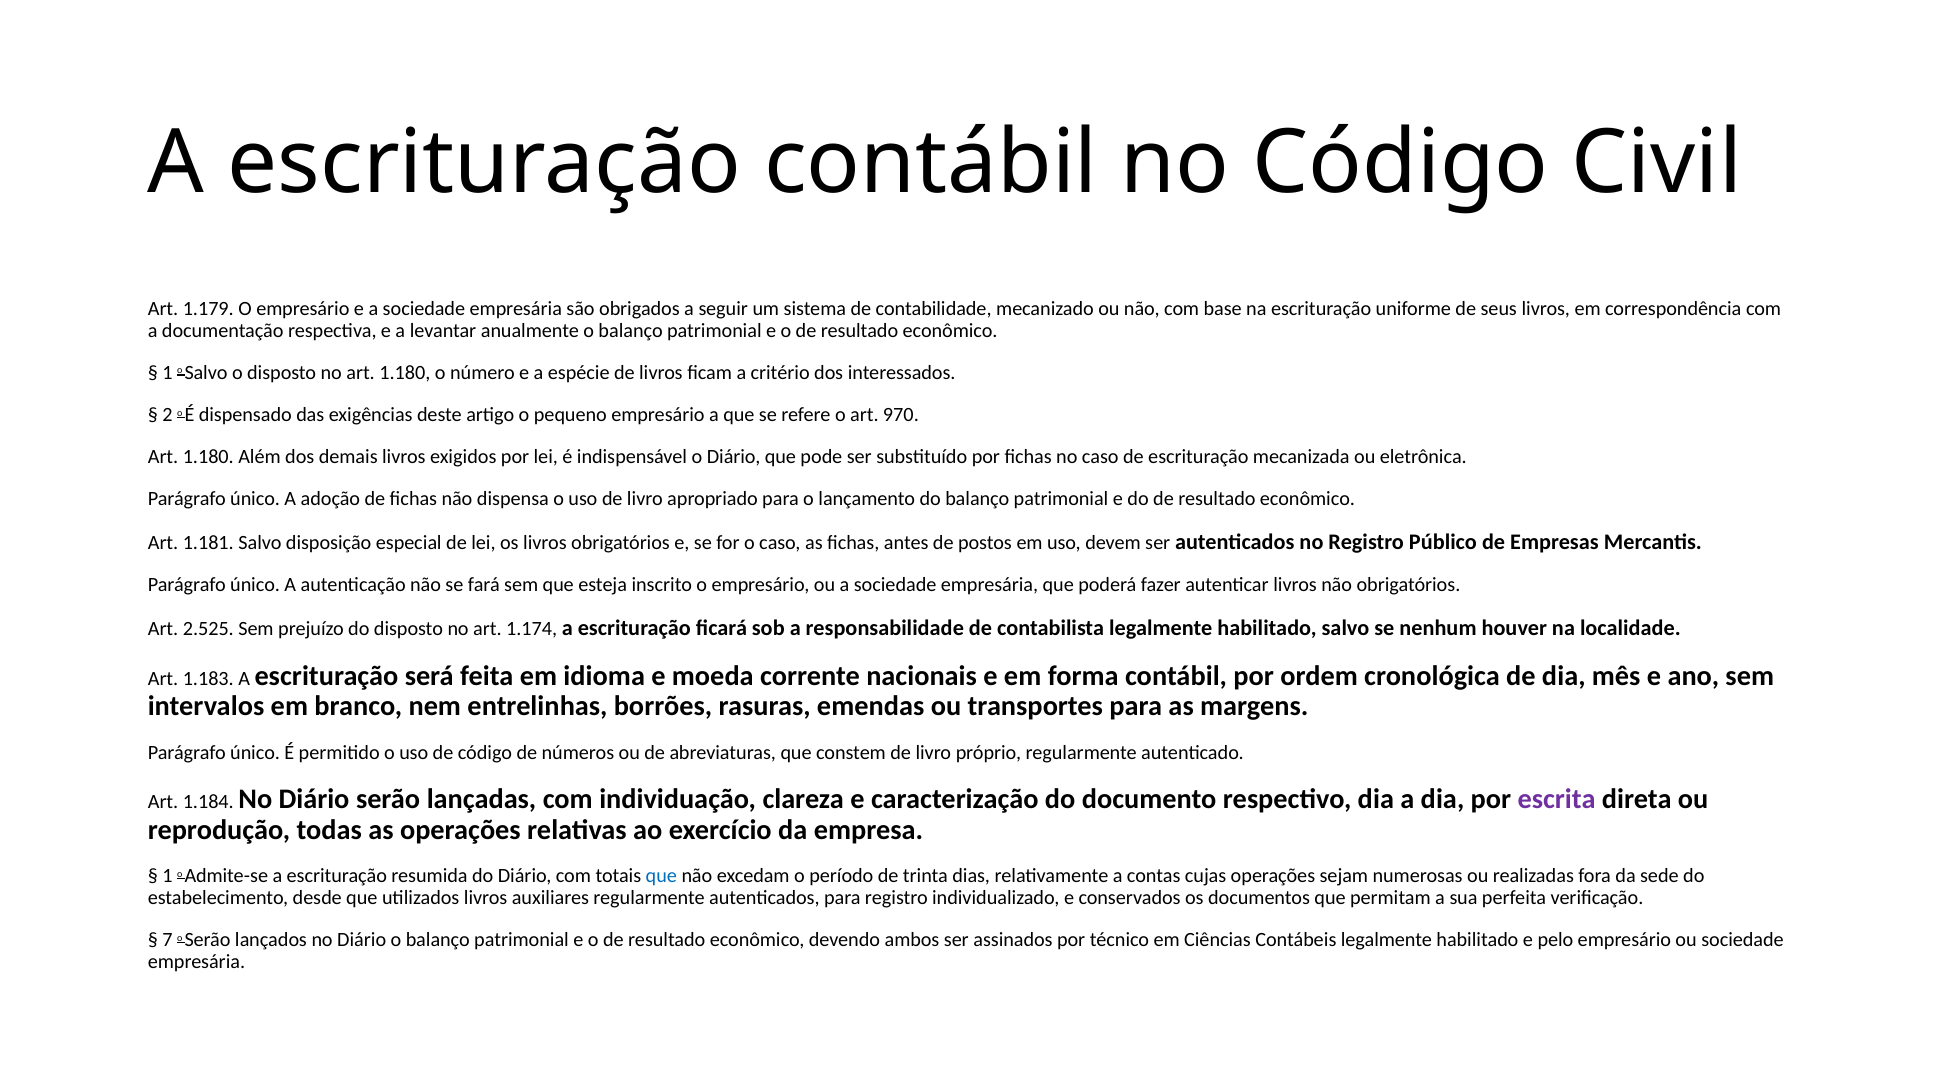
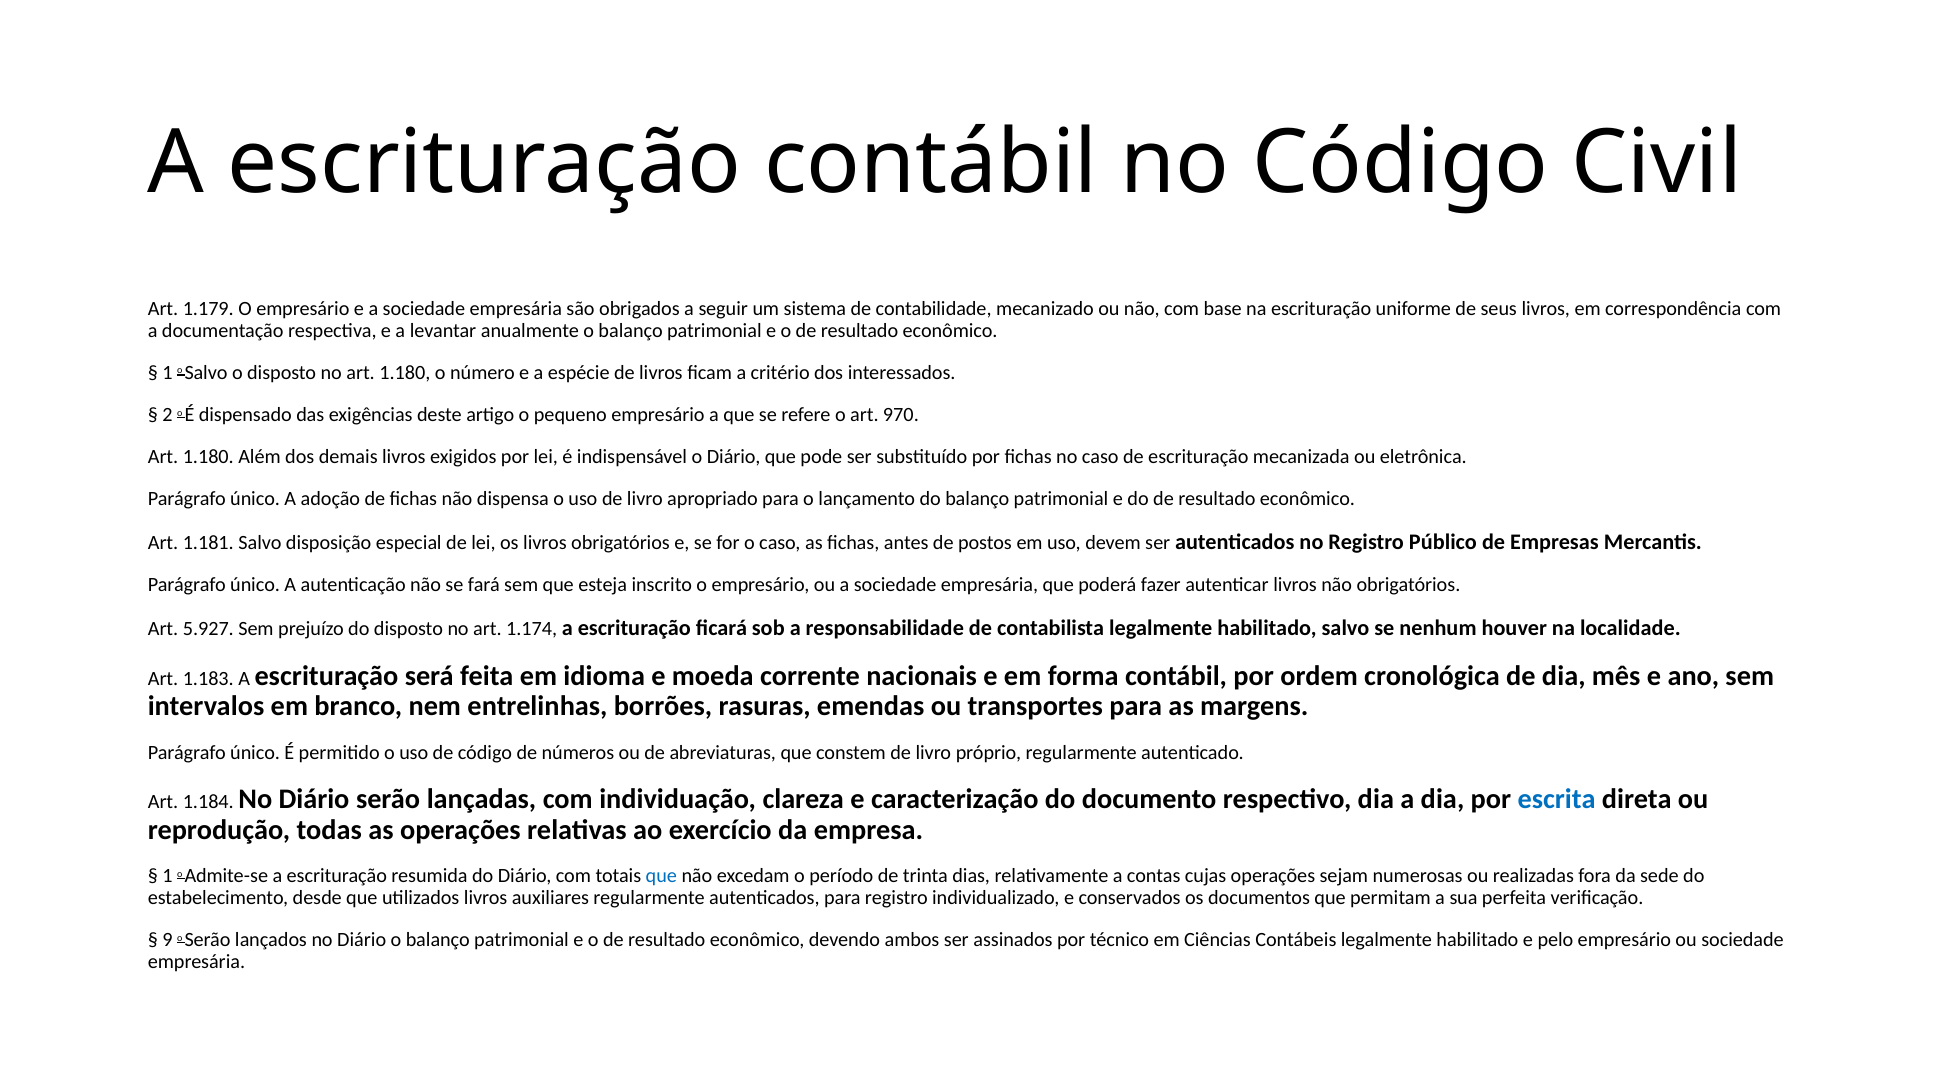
2.525: 2.525 -> 5.927 (208, 629)
escrita colour: purple -> blue (1557, 799)
7: 7 -> 9 (168, 940)
